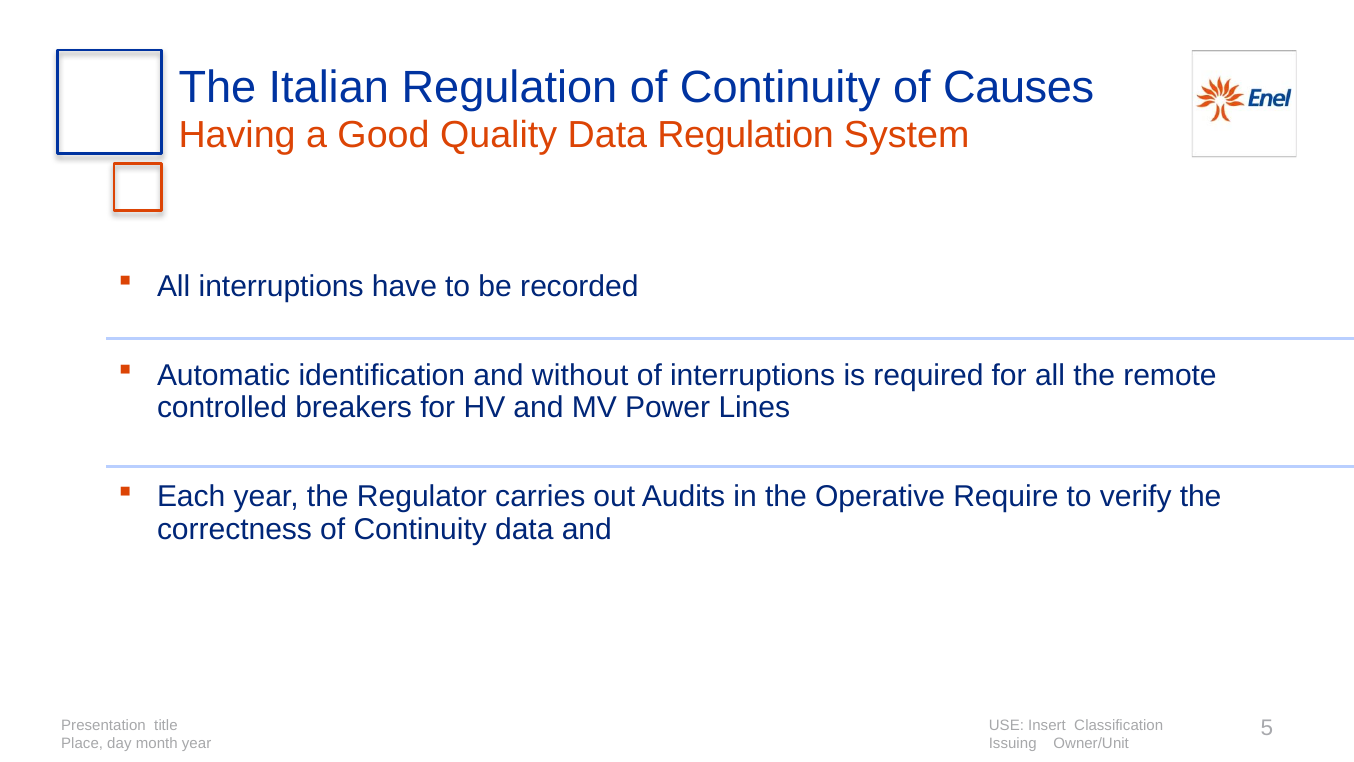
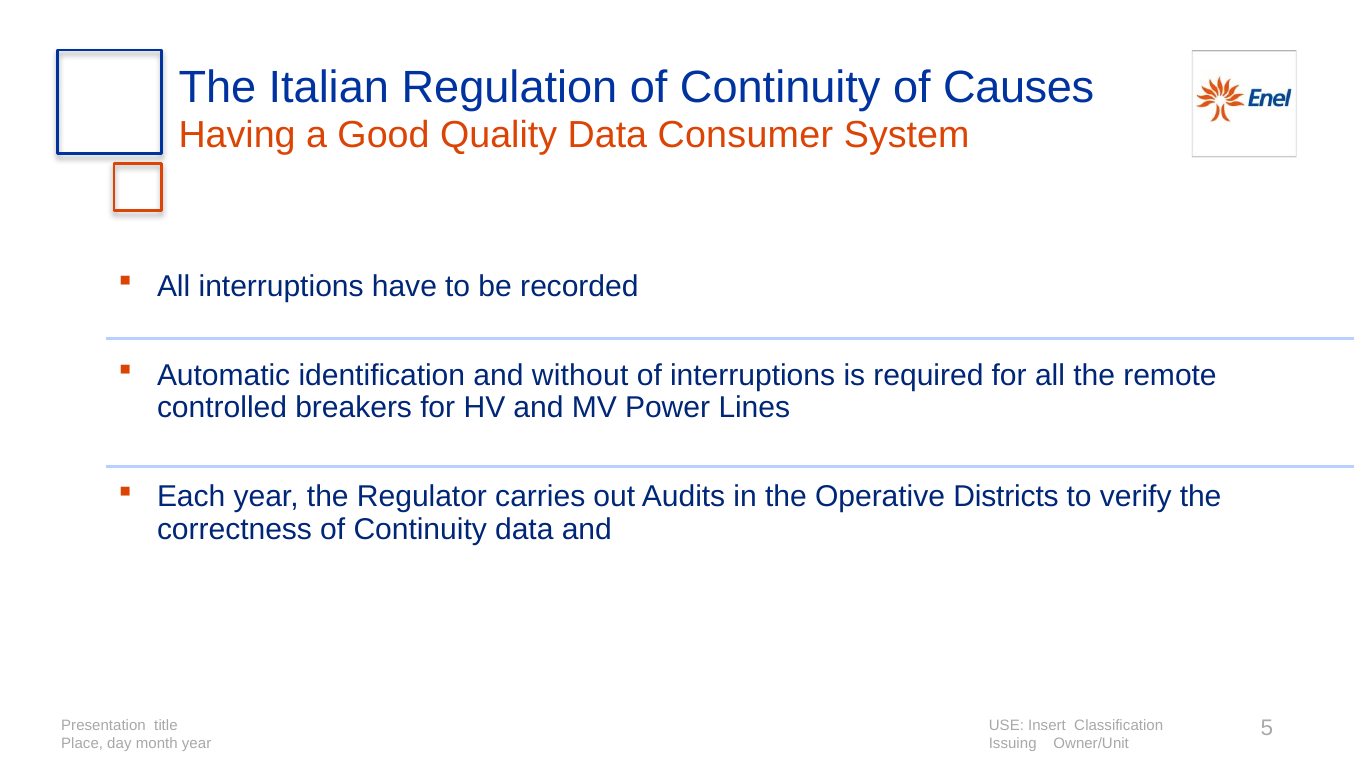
Data Regulation: Regulation -> Consumer (745, 135)
Require: Require -> Districts (1006, 497)
